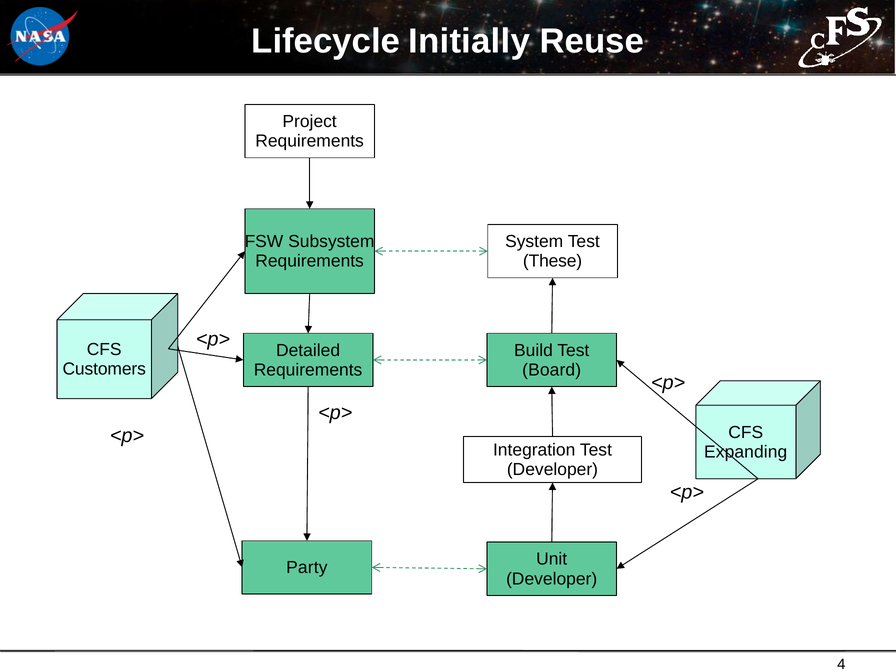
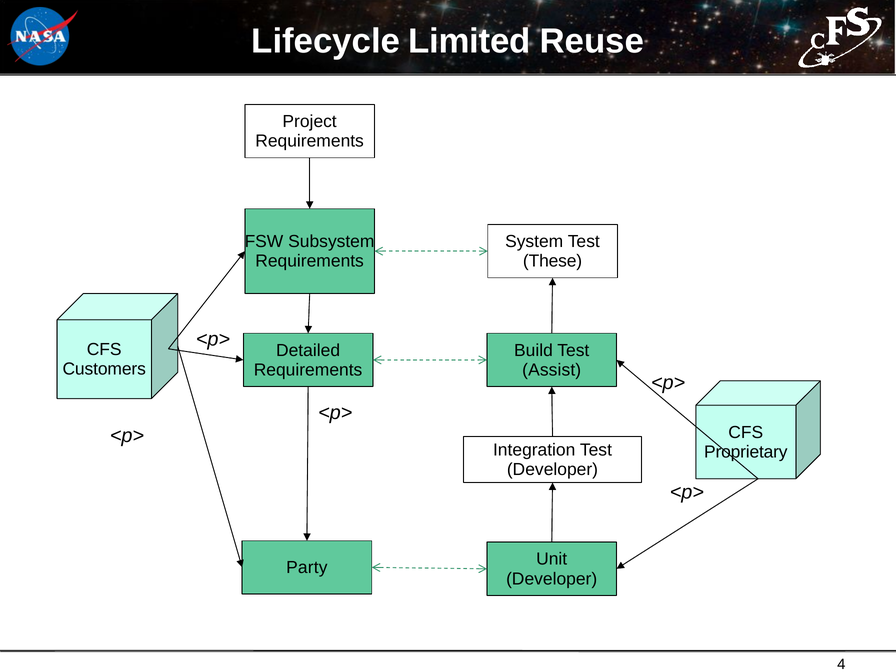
Initially: Initially -> Limited (469, 41)
Board: Board -> Assist (552, 370)
Expanding: Expanding -> Proprietary (746, 452)
